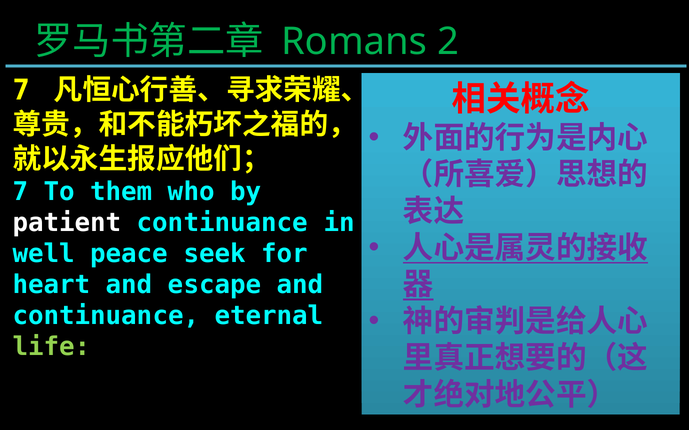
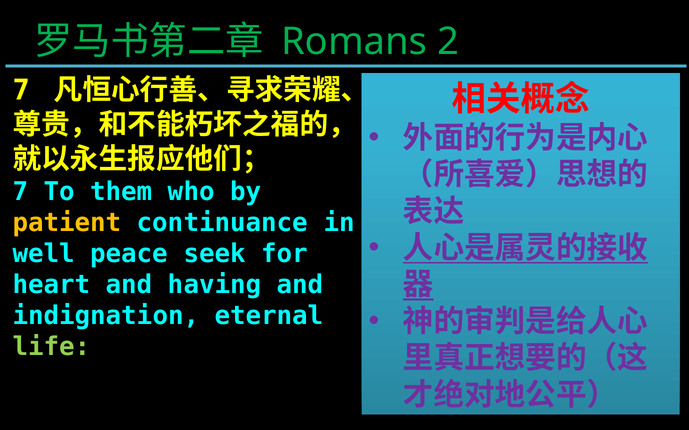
patient colour: white -> yellow (67, 223)
escape: escape -> having (215, 285)
continuance: continuance -> indignation (106, 316)
